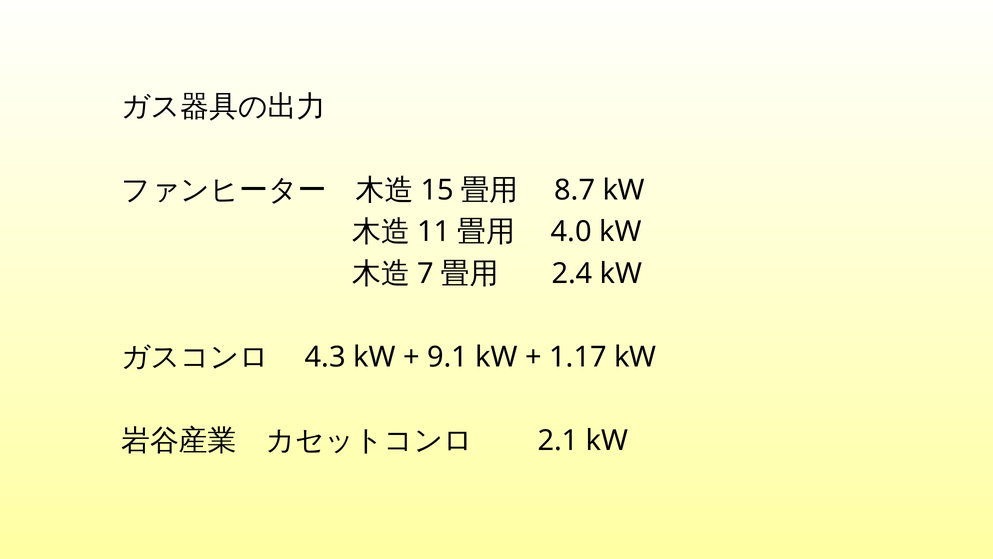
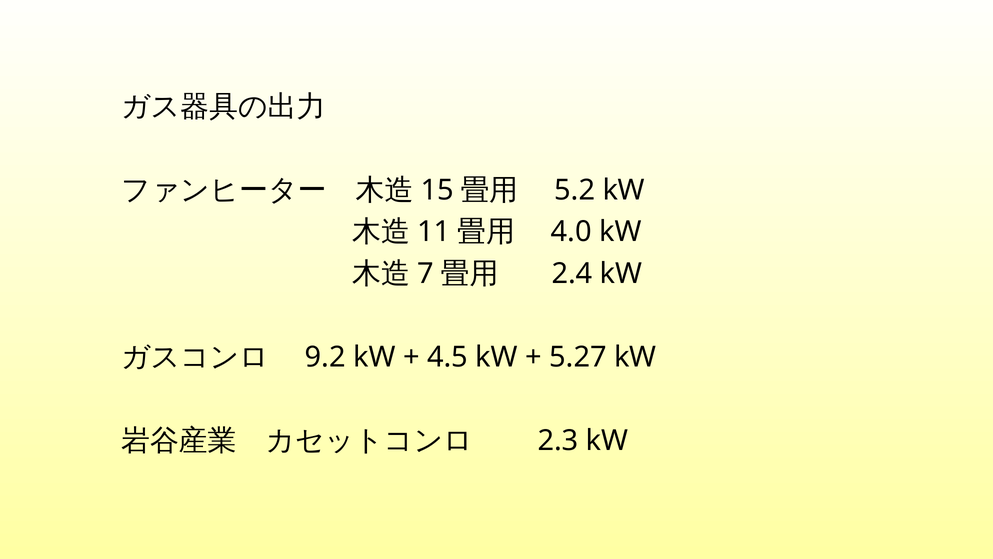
8.7: 8.7 -> 5.2 (575, 190)
4.3: 4.3 -> 9.2 (325, 357)
9.1: 9.1 -> 4.5 (447, 357)
1.17: 1.17 -> 5.27 (578, 357)
2.1: 2.1 -> 2.3 (558, 440)
